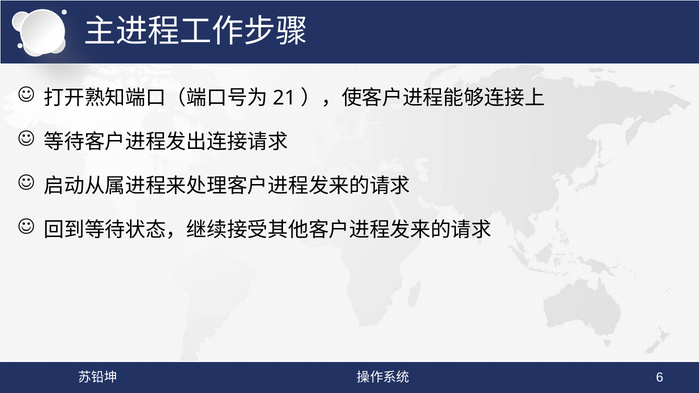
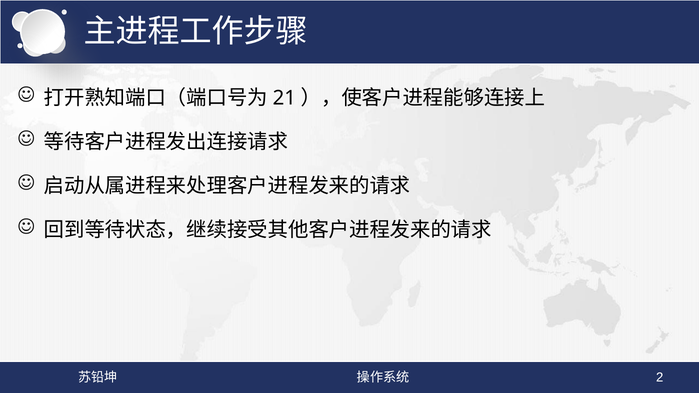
6: 6 -> 2 (660, 378)
